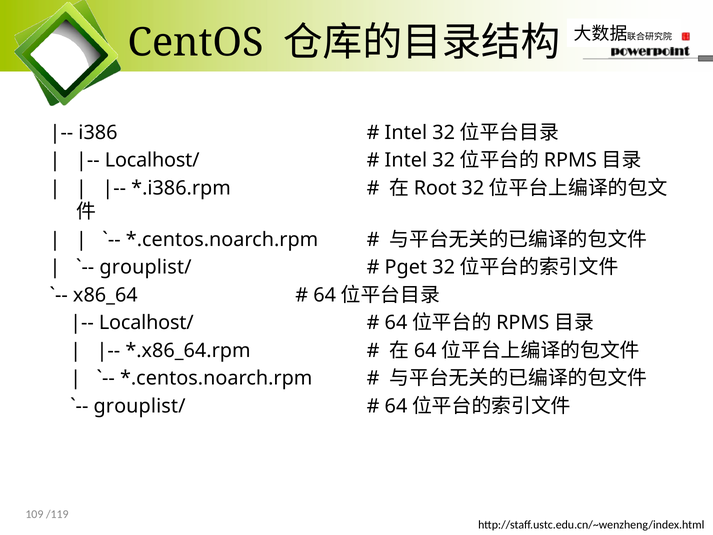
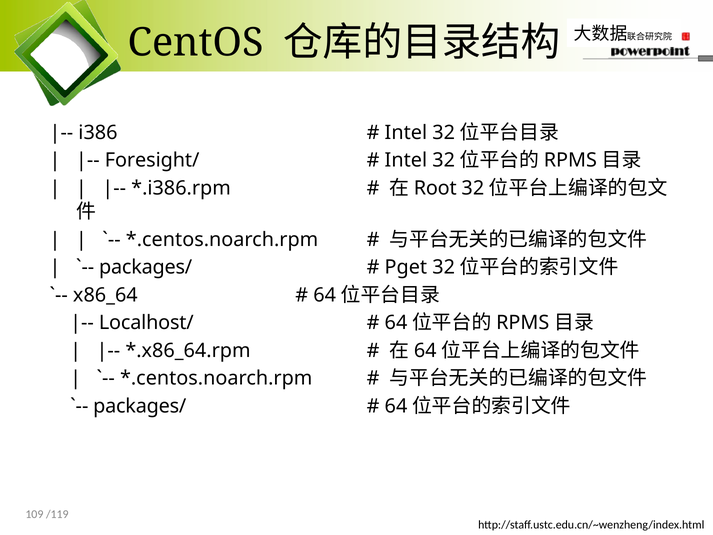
Localhost/: Localhost/ -> Foresight/ (152, 160)
grouplist/: grouplist/ -> packages/ (146, 267)
grouplist/: grouplist/ -> packages/ (140, 406)
